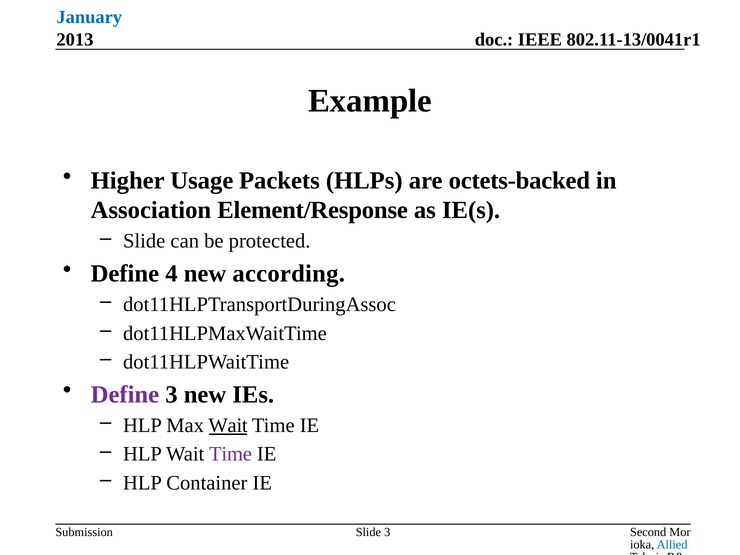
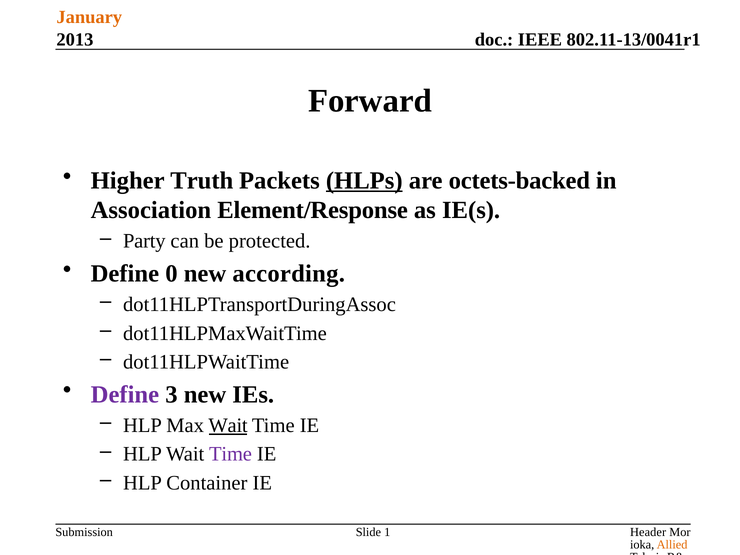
January colour: blue -> orange (89, 17)
Example: Example -> Forward (370, 101)
Usage: Usage -> Truth (202, 181)
HLPs underline: none -> present (364, 181)
Slide: Slide -> Party (144, 241)
4: 4 -> 0 (171, 273)
Second: Second -> Header (648, 532)
Slide 3: 3 -> 1 (387, 532)
Allied colour: blue -> orange (672, 545)
